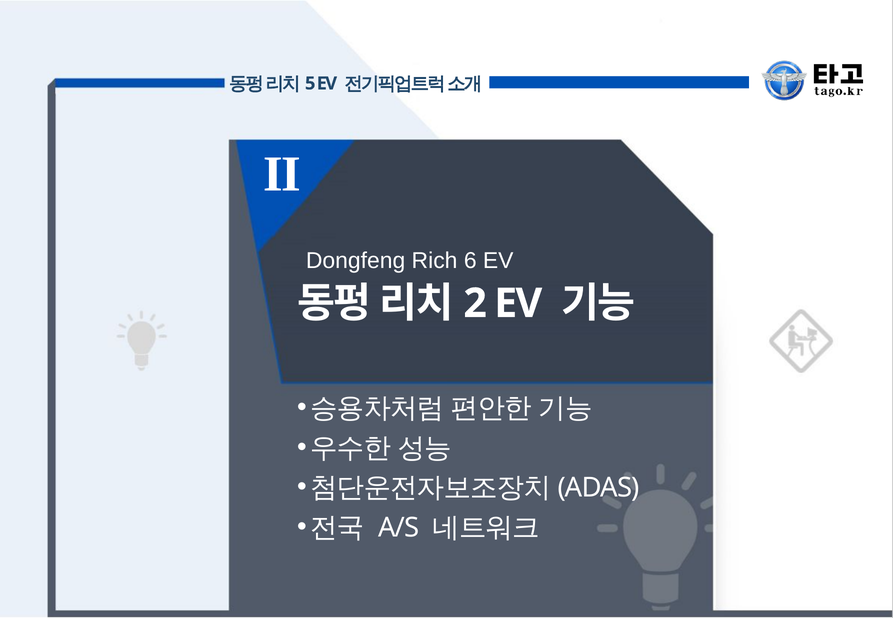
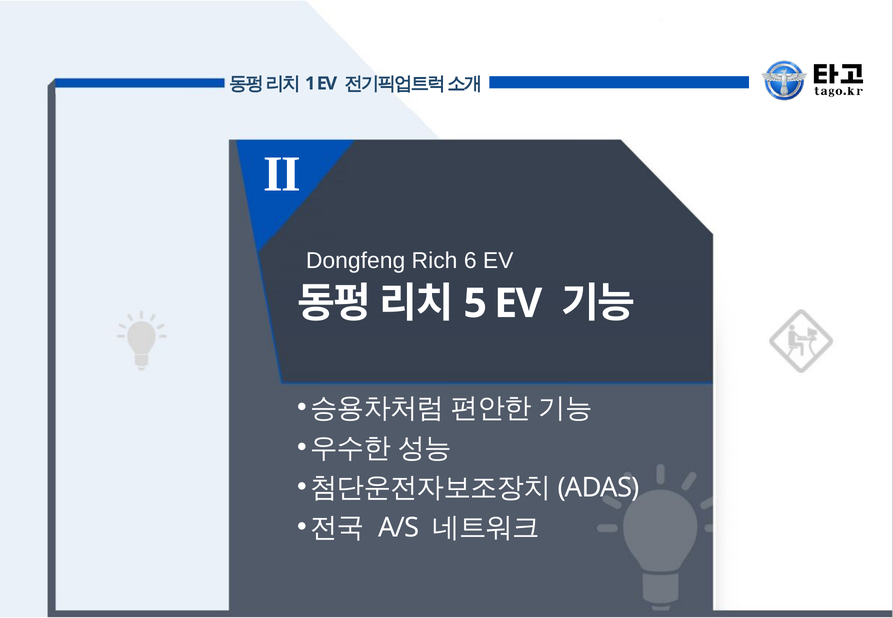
5: 5 -> 1 (310, 83)
2: 2 -> 5 (475, 304)
